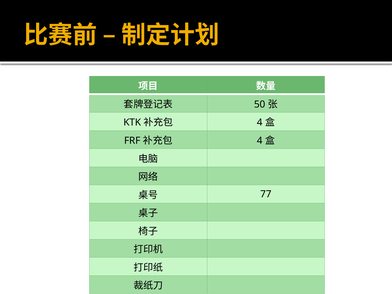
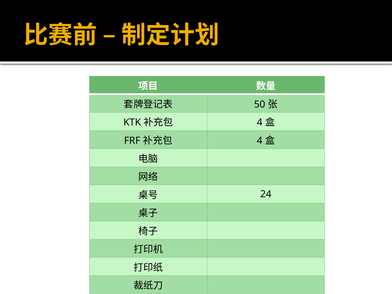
77: 77 -> 24 (266, 194)
